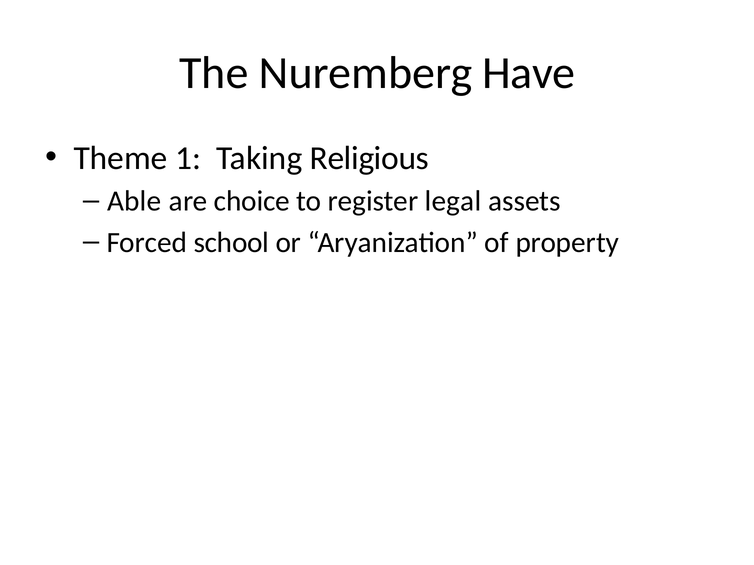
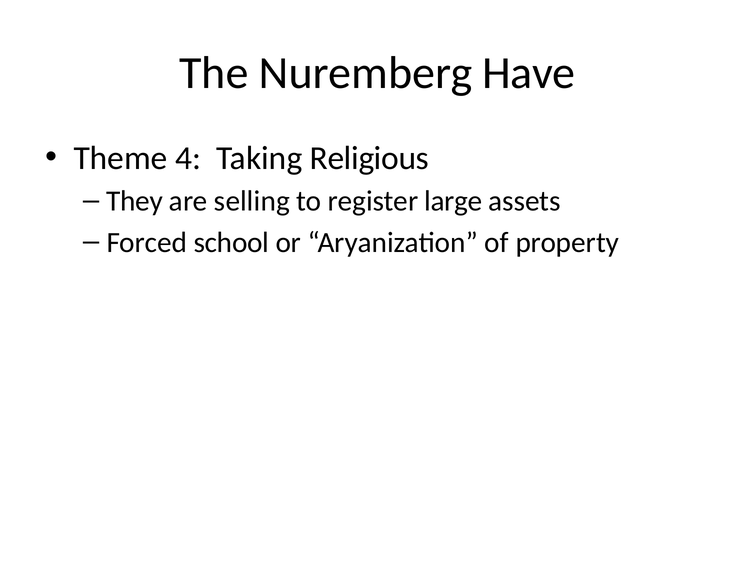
1: 1 -> 4 (188, 158)
Able: Able -> They (135, 201)
choice: choice -> selling (252, 201)
legal: legal -> large (453, 201)
